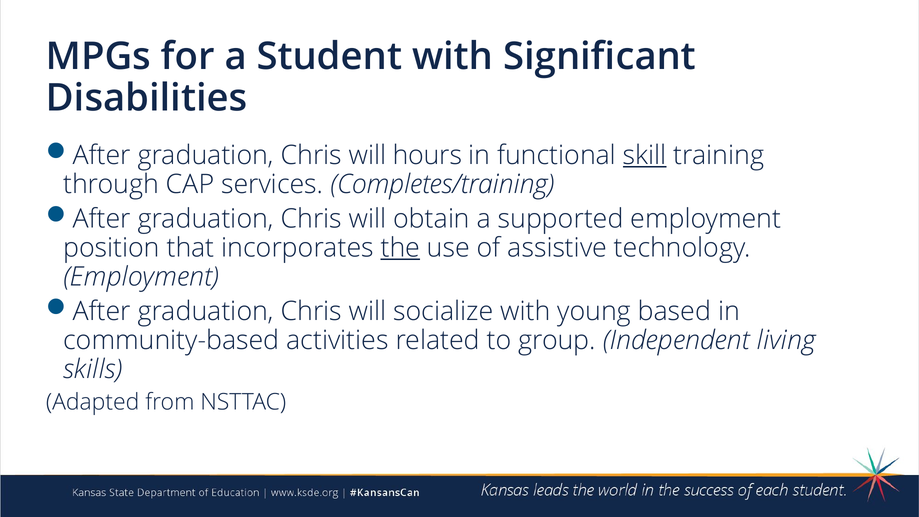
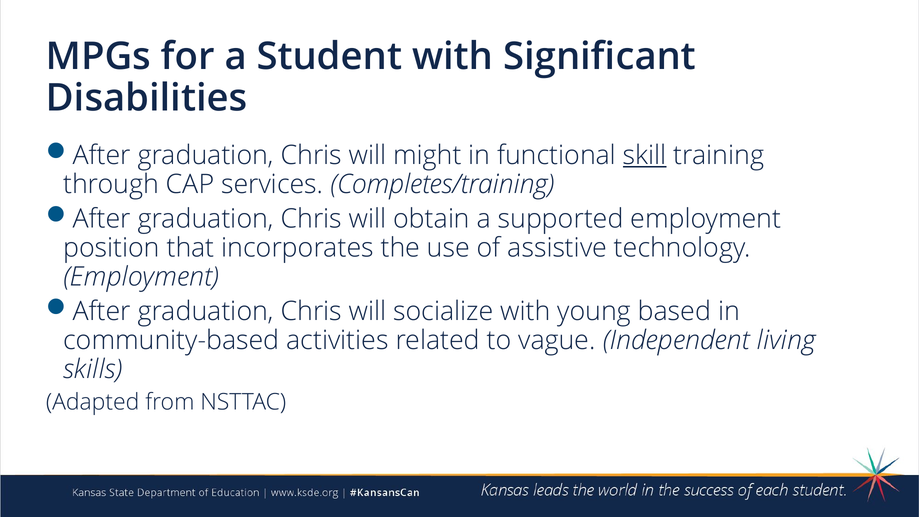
hours: hours -> might (427, 155)
the underline: present -> none (400, 248)
group: group -> vague (557, 340)
